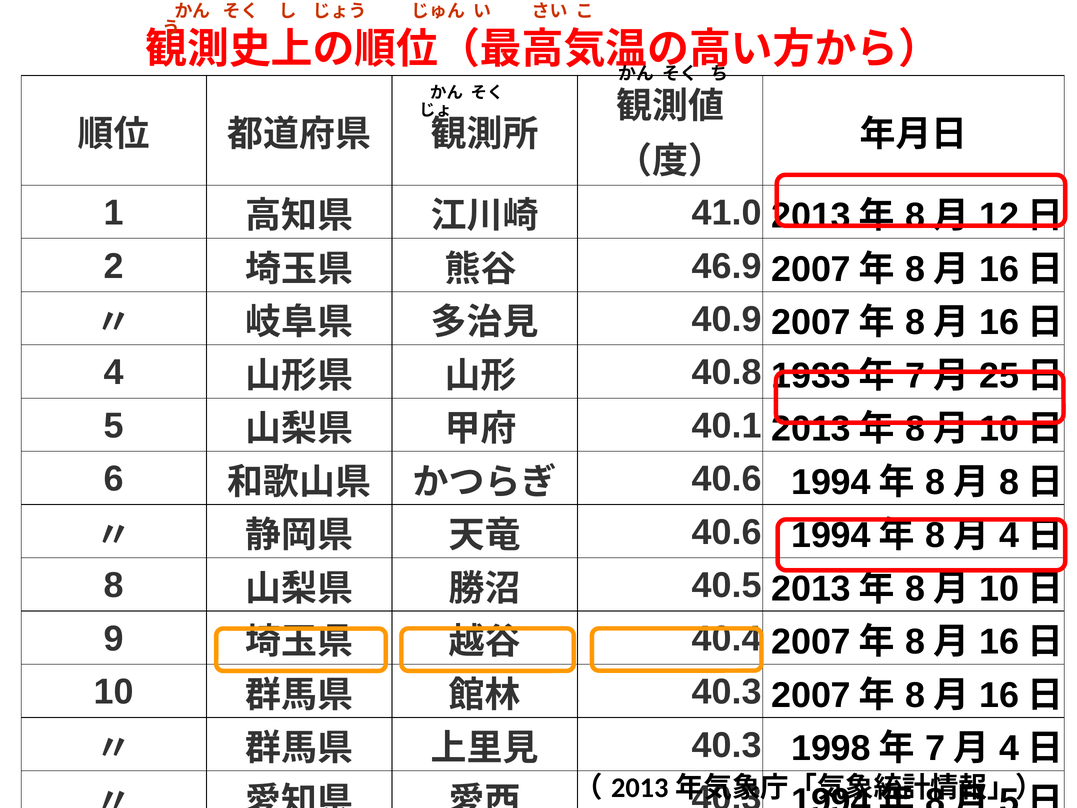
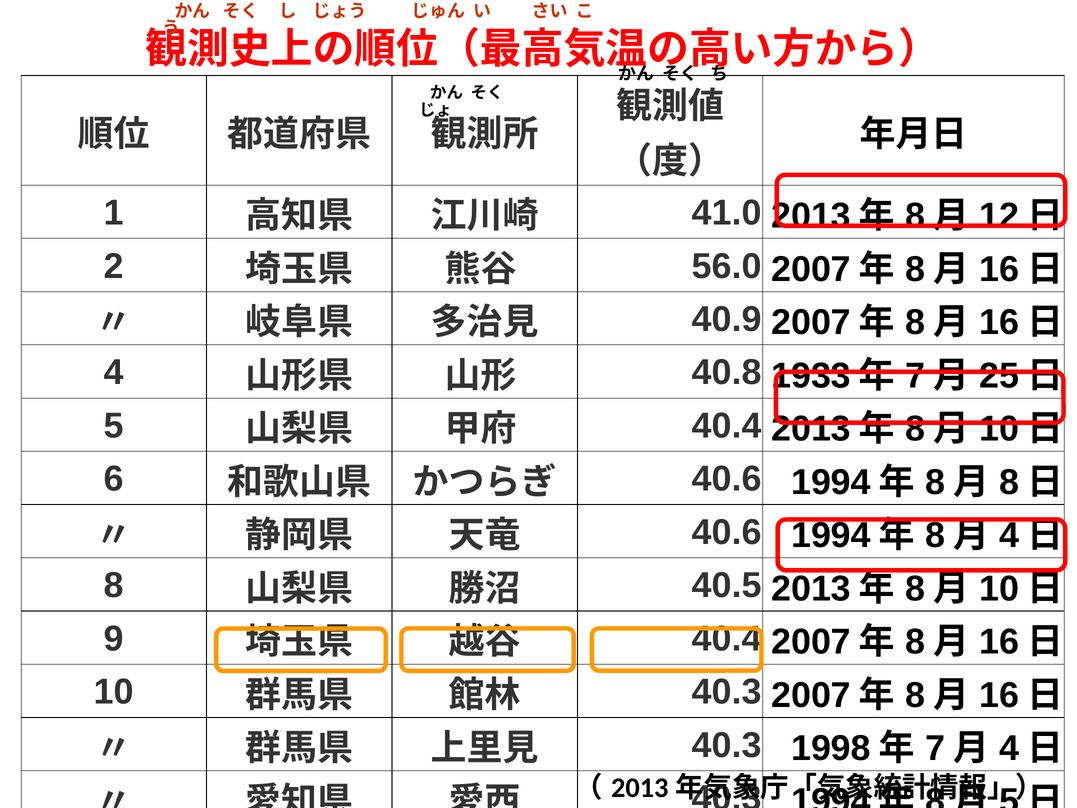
46.9: 46.9 -> 56.0 (727, 266)
40.1: 40.1 -> 40.4 (727, 426)
